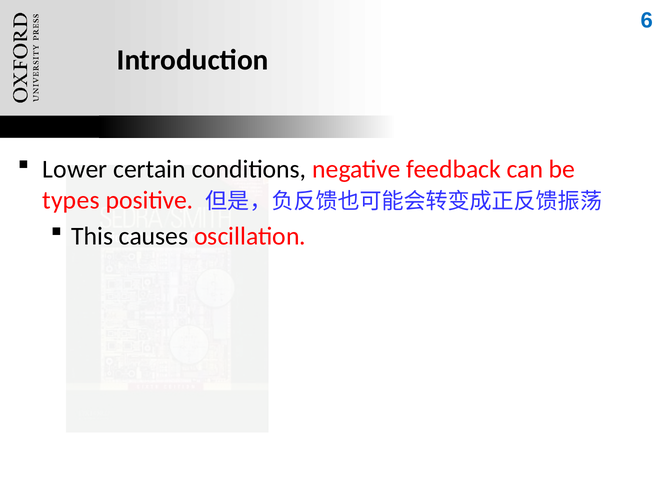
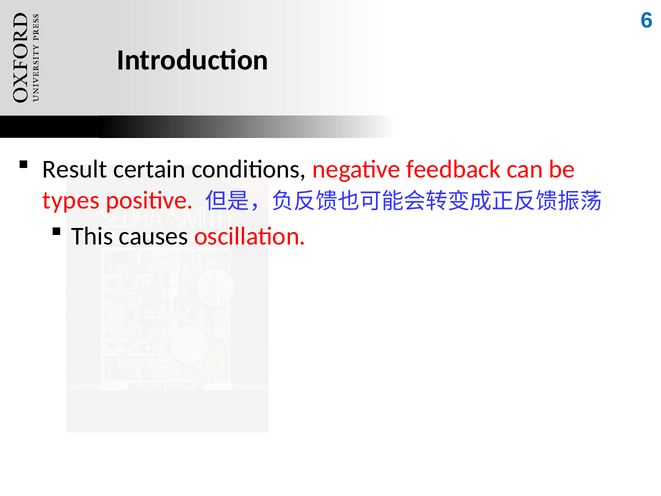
Lower: Lower -> Result (75, 169)
